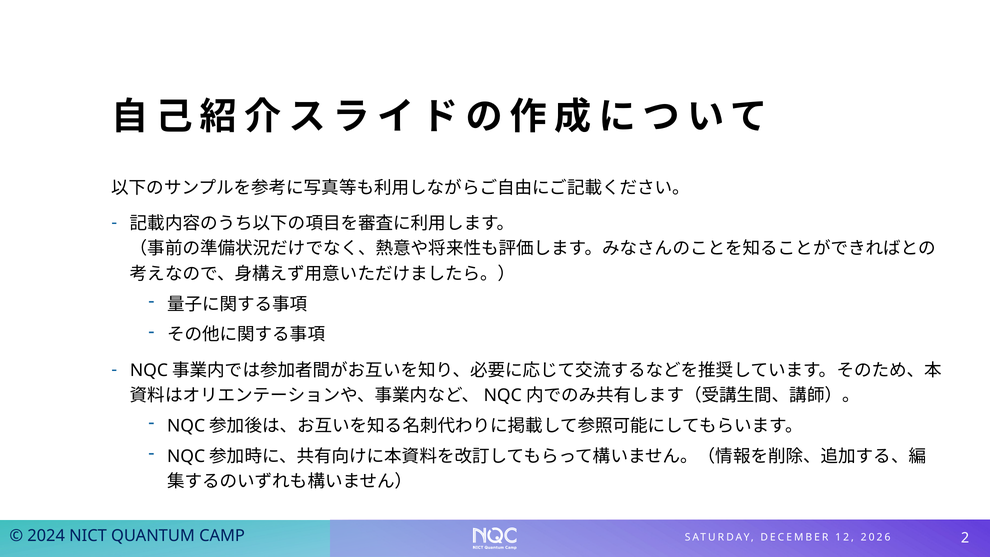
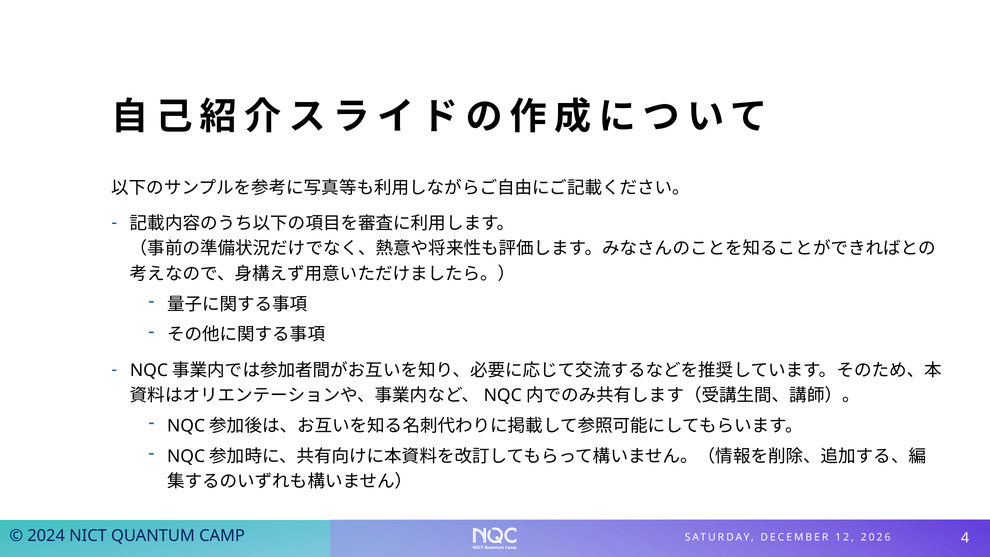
2: 2 -> 4 (965, 538)
